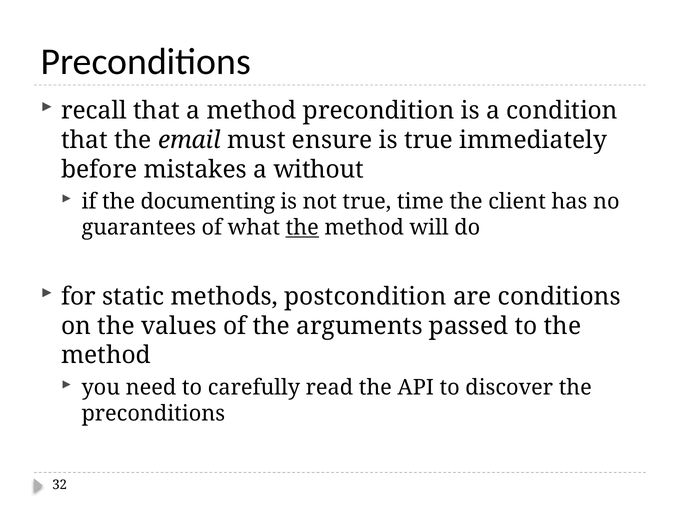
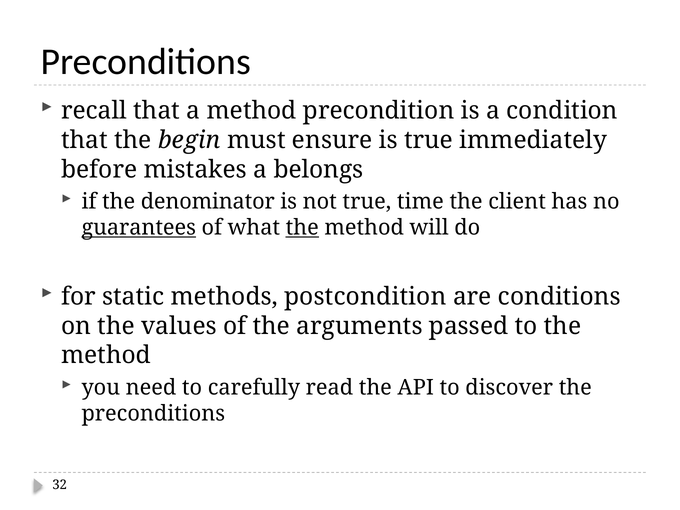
email: email -> begin (189, 140)
without: without -> belongs (319, 169)
documenting: documenting -> denominator (208, 202)
guarantees underline: none -> present (139, 228)
